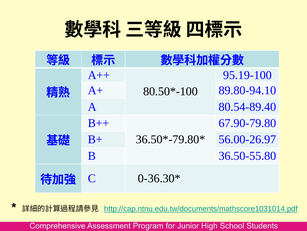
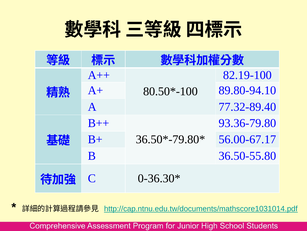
95.19-100: 95.19-100 -> 82.19-100 (247, 75)
80.54-89.40: 80.54-89.40 -> 77.32-89.40 (247, 106)
67.90-79.80: 67.90-79.80 -> 93.36-79.80 (247, 123)
56.00-26.97: 56.00-26.97 -> 56.00-67.17 (247, 139)
